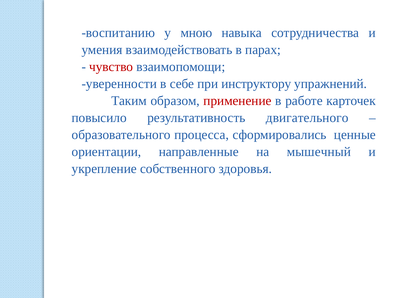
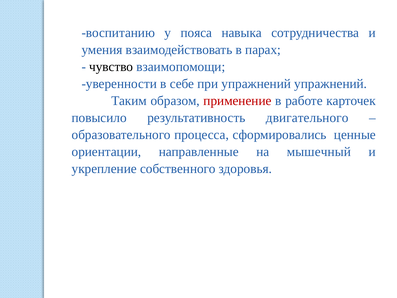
мною: мною -> пояса (196, 33)
чувство colour: red -> black (111, 67)
при инструктору: инструктору -> упражнений (256, 84)
